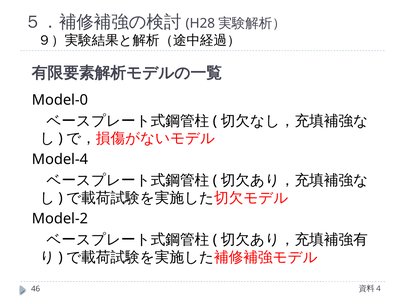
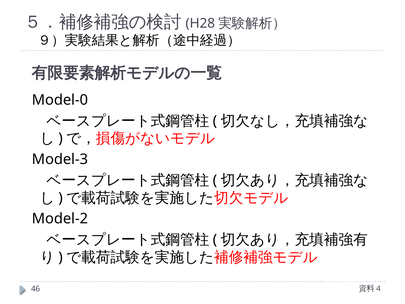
Model-4: Model-4 -> Model-3 (60, 159)
